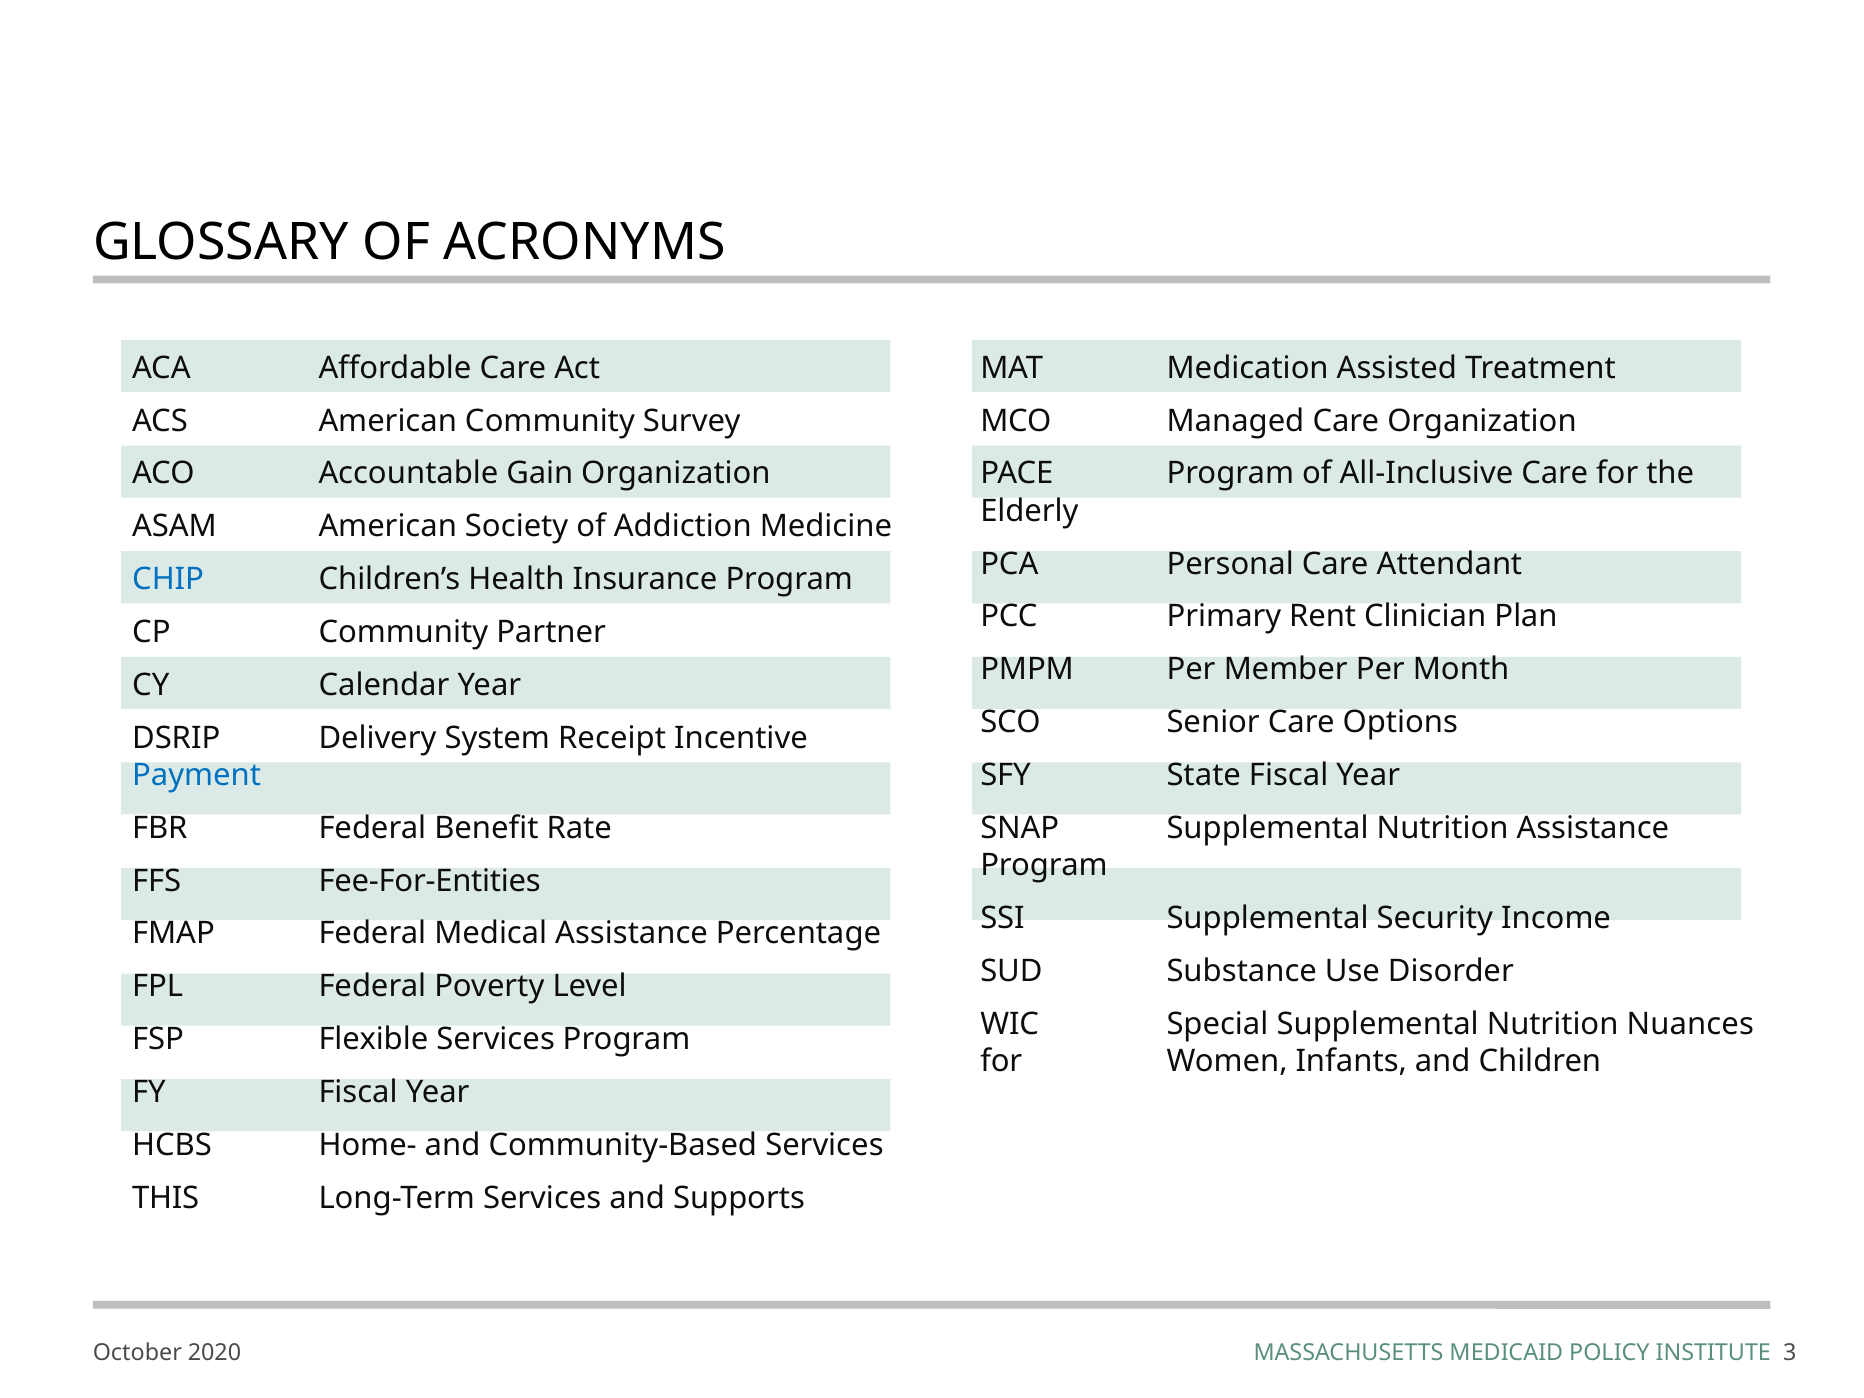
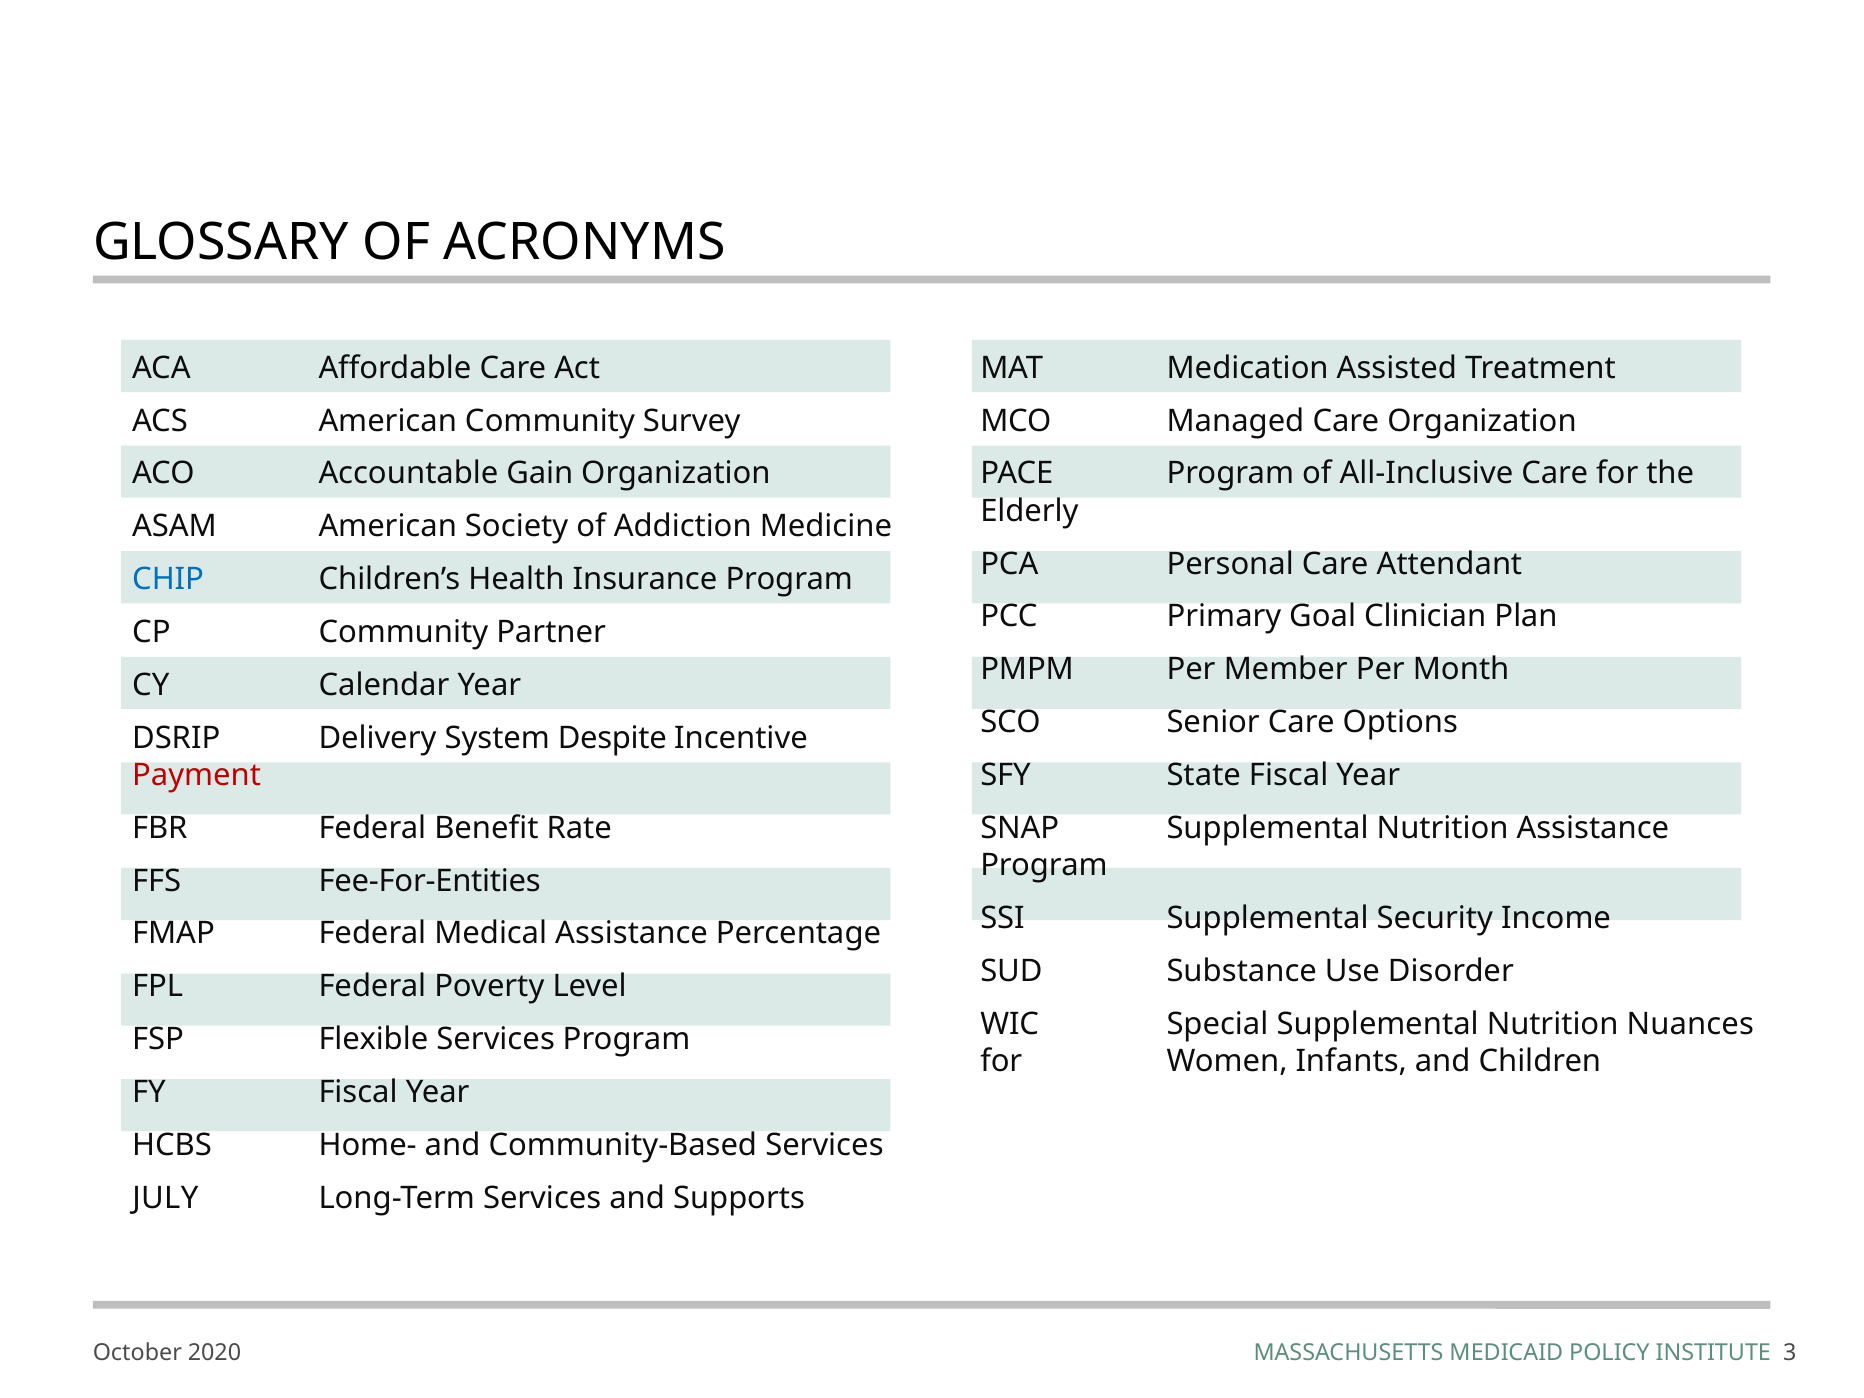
Rent: Rent -> Goal (1323, 617)
Receipt: Receipt -> Despite (612, 738)
Payment colour: blue -> red (197, 775)
THIS: THIS -> JULY (165, 1198)
